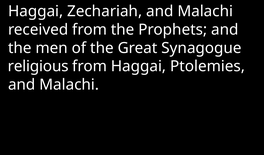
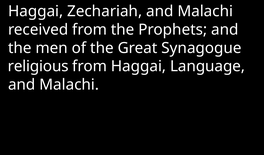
Ptolemies: Ptolemies -> Language (208, 66)
